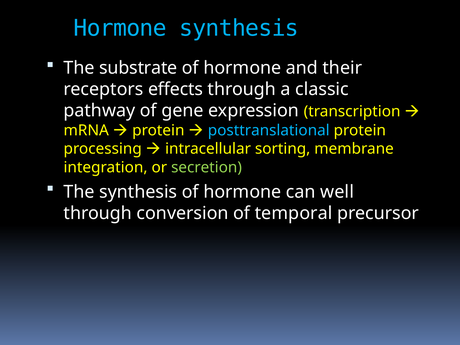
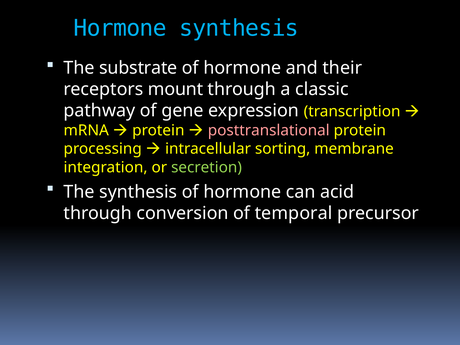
effects: effects -> mount (176, 89)
posttranslational colour: light blue -> pink (269, 130)
well: well -> acid (337, 192)
